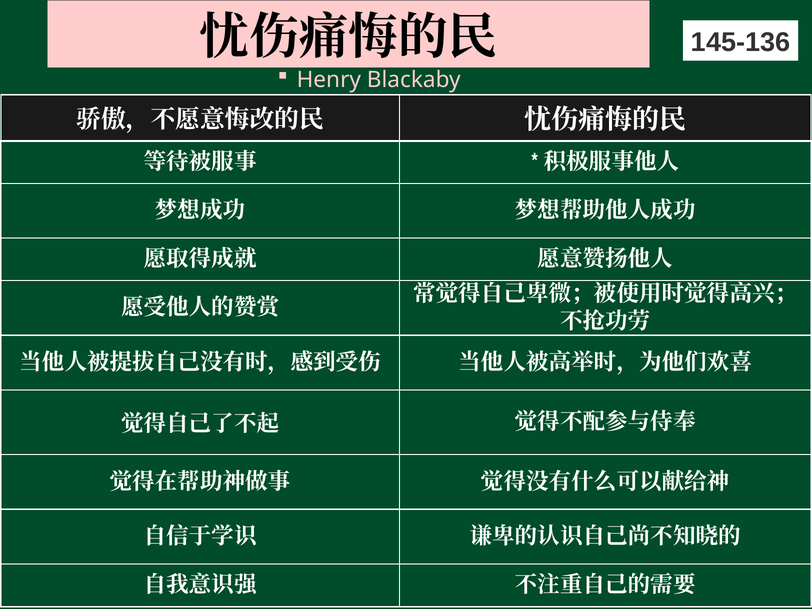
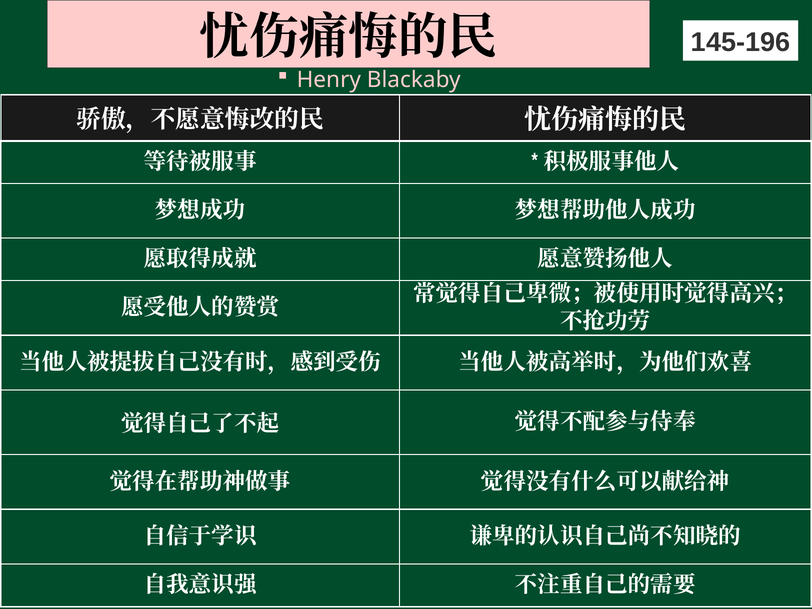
145-136: 145-136 -> 145-196 (741, 42)
